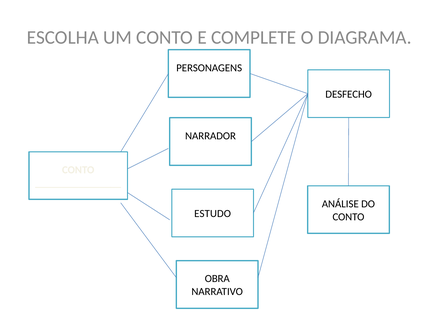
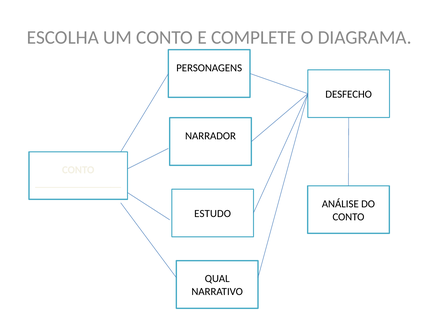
OBRA: OBRA -> QUAL (217, 279)
